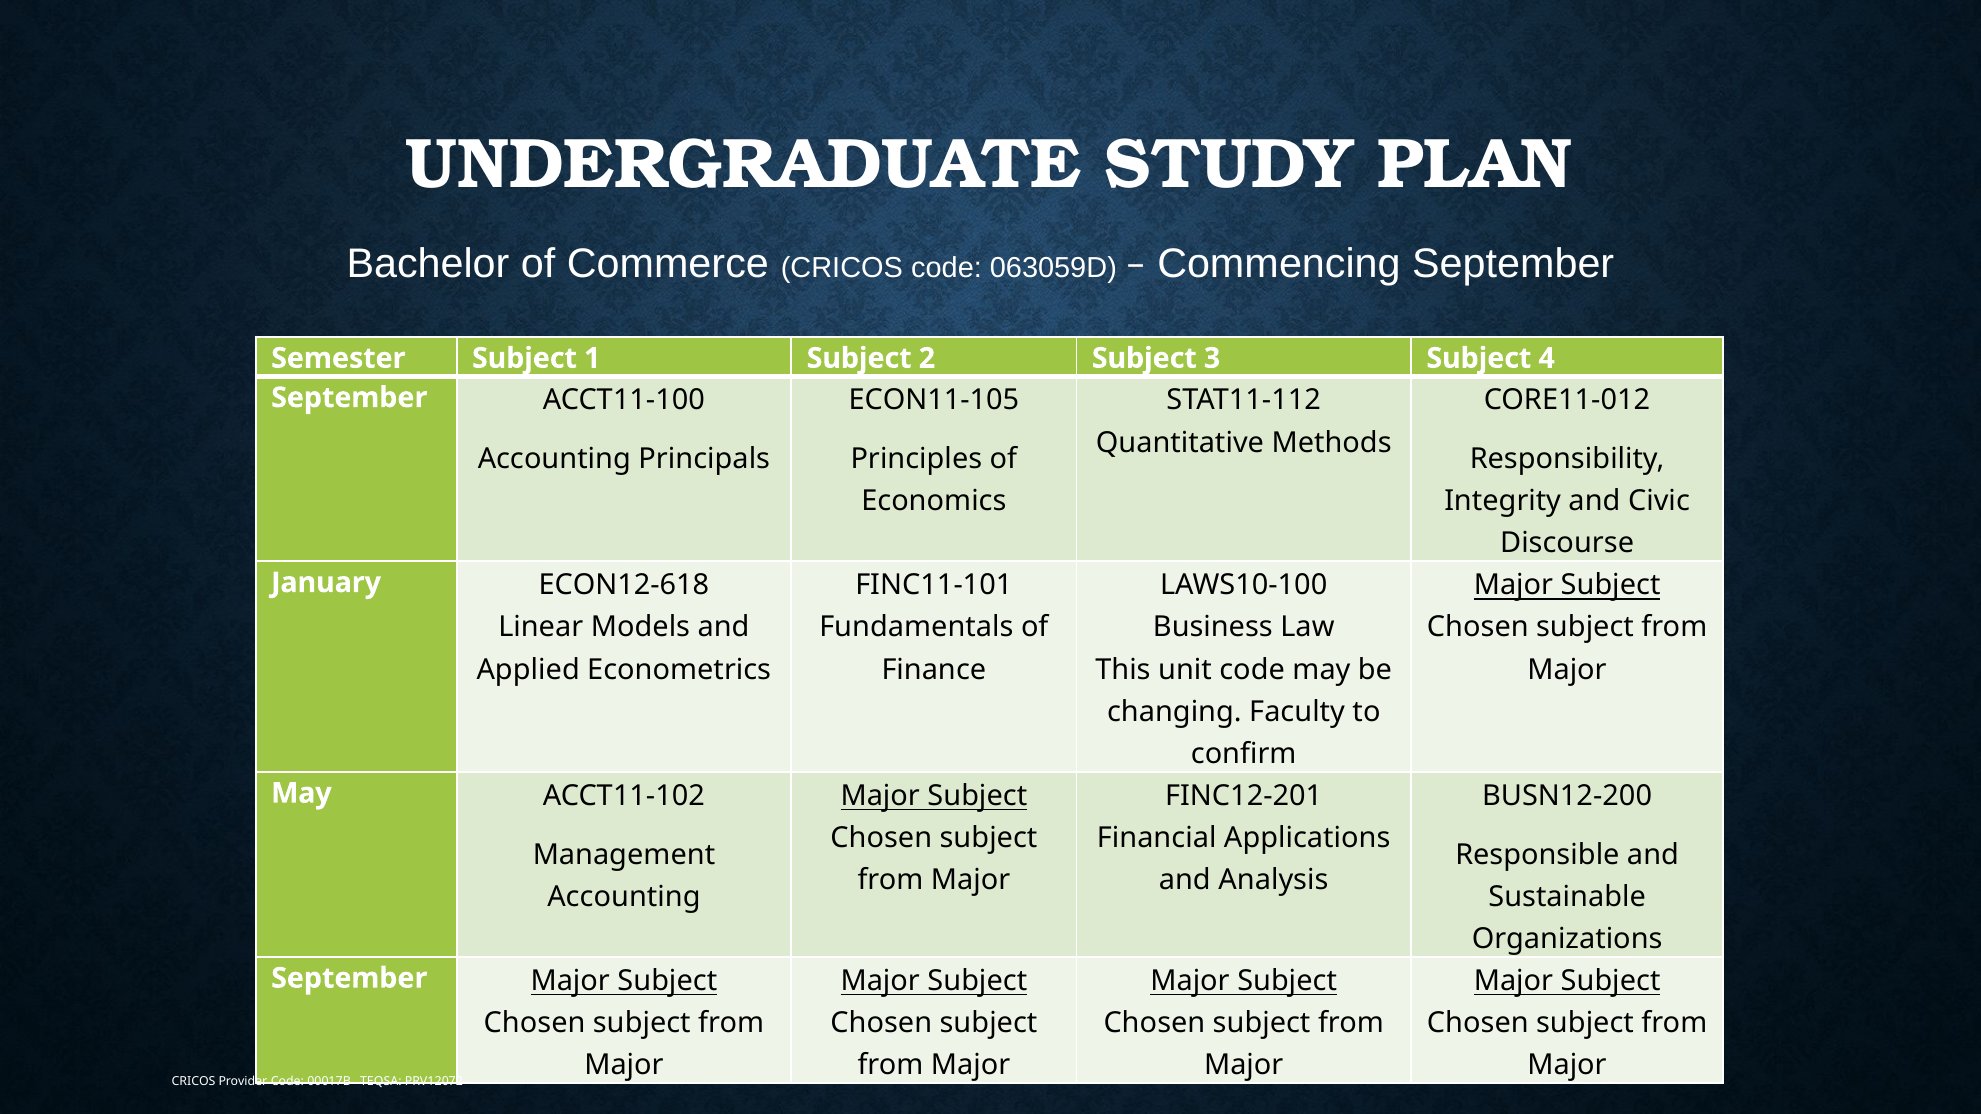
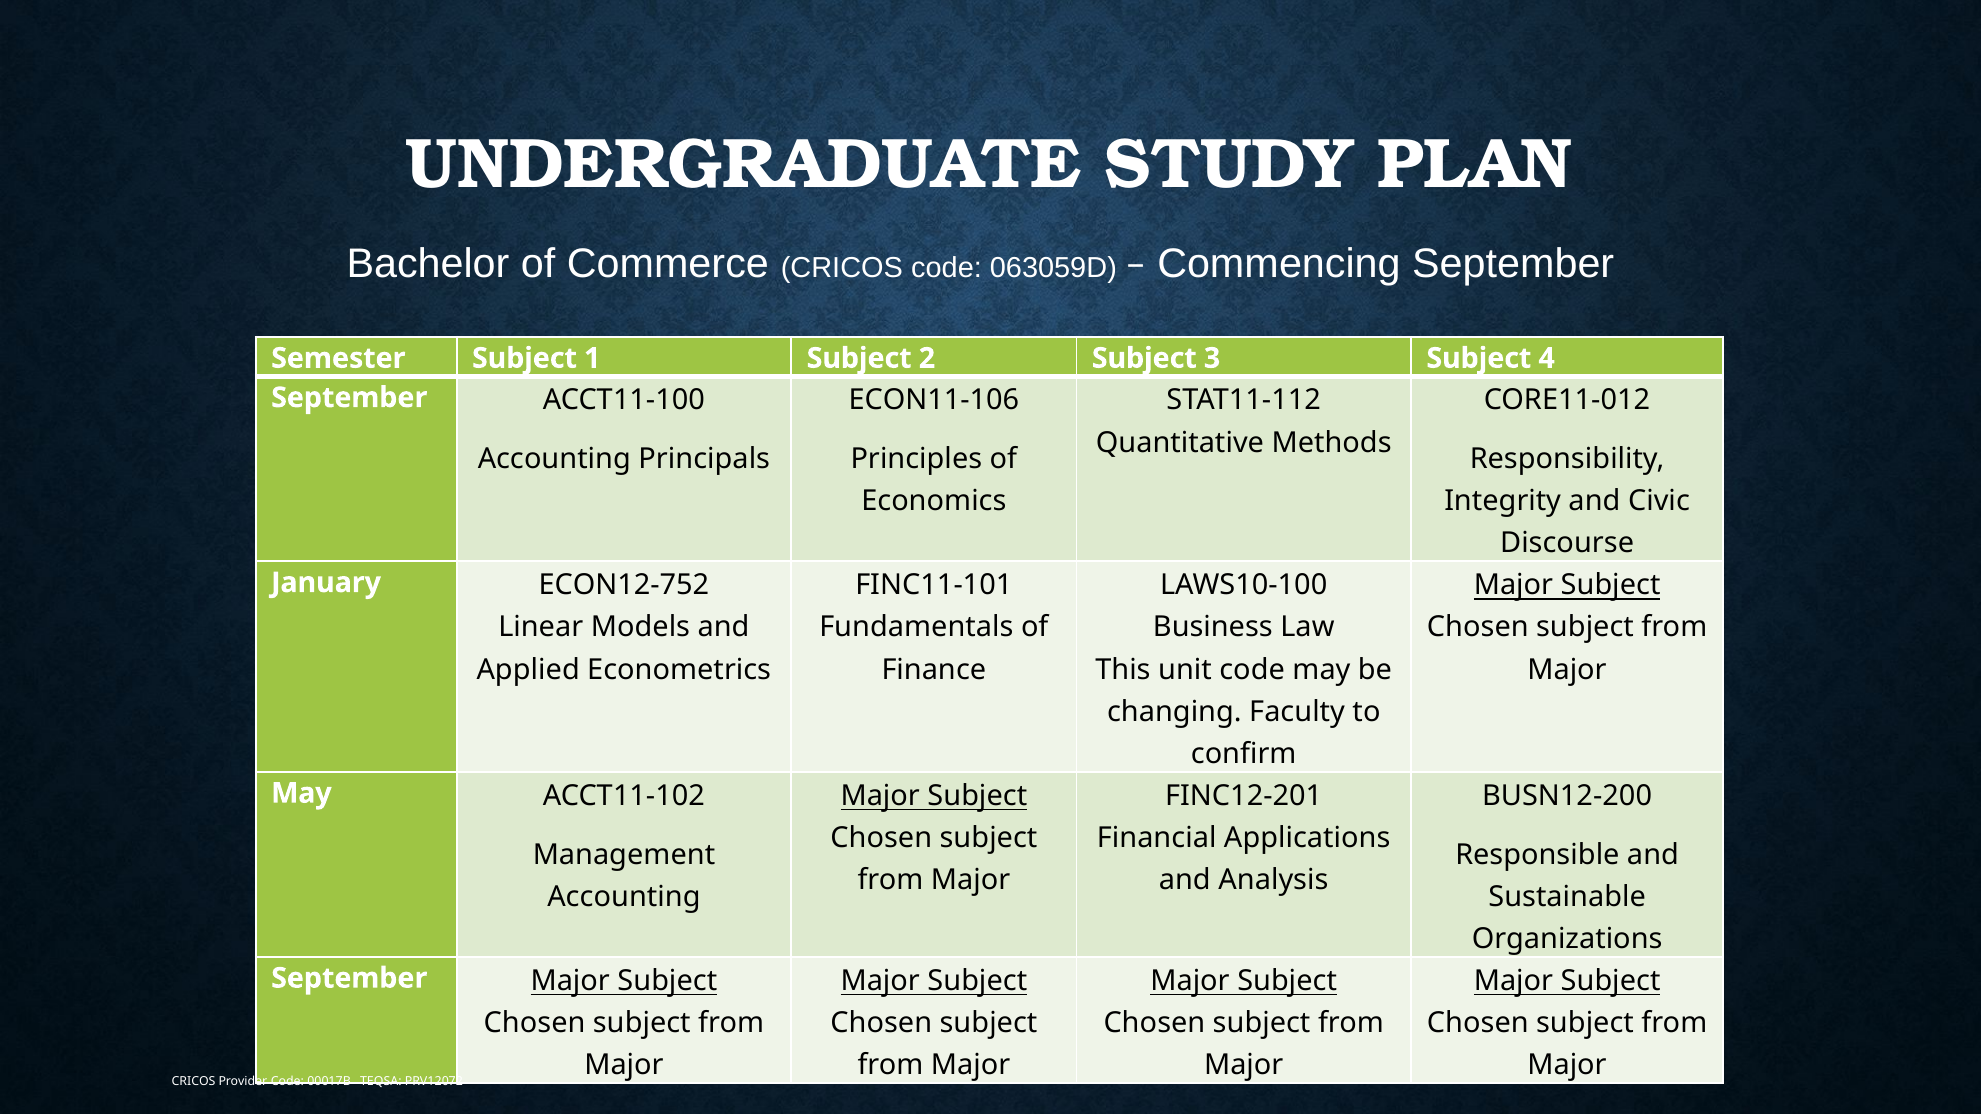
ECON11-105: ECON11-105 -> ECON11-106 (934, 401)
ECON12-618: ECON12-618 -> ECON12-752 (624, 586)
